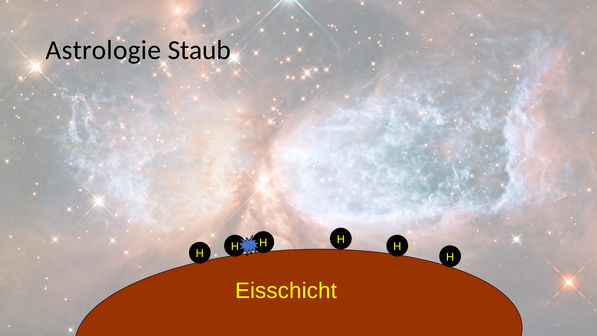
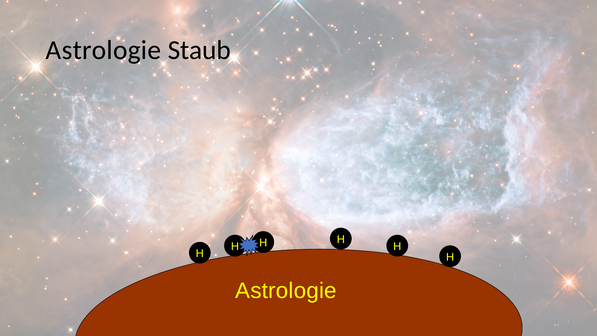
Eisschicht: Eisschicht -> Astrologie (286, 291)
